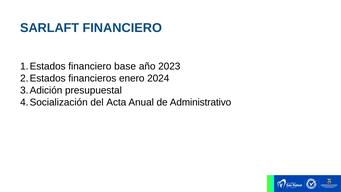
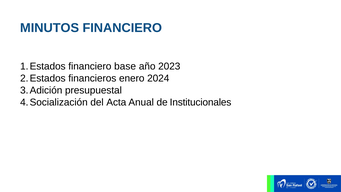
SARLAFT: SARLAFT -> MINUTOS (50, 28)
Administrativo: Administrativo -> Institucionales (201, 102)
